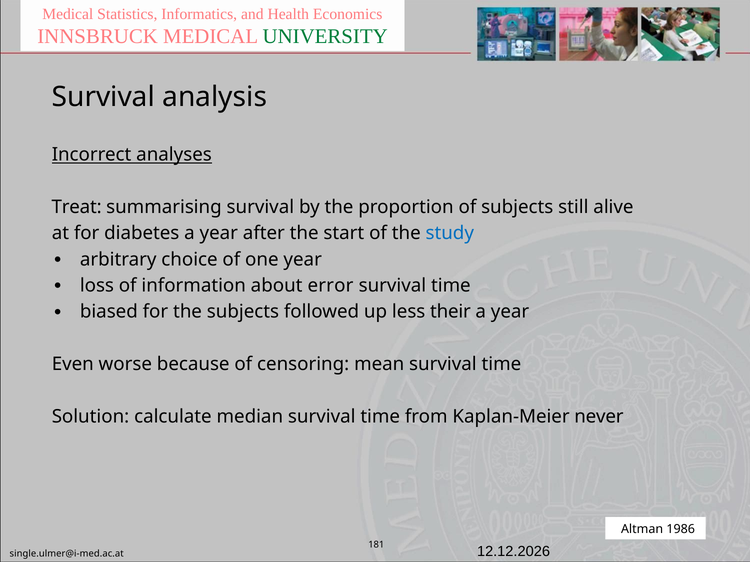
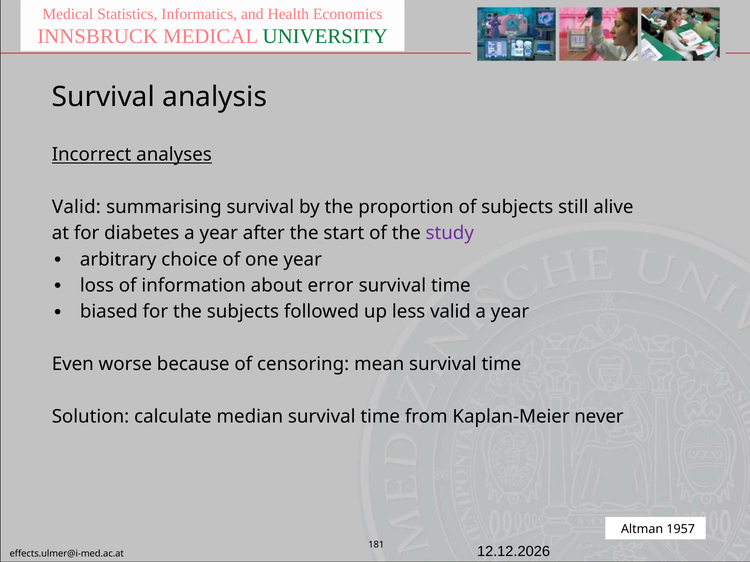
Treat: Treat -> Valid (76, 207)
study colour: blue -> purple (450, 233)
less their: their -> valid (450, 312)
1986: 1986 -> 1957 (681, 529)
single.ulmer@i-med.ac.at: single.ulmer@i-med.ac.at -> effects.ulmer@i-med.ac.at (67, 554)
